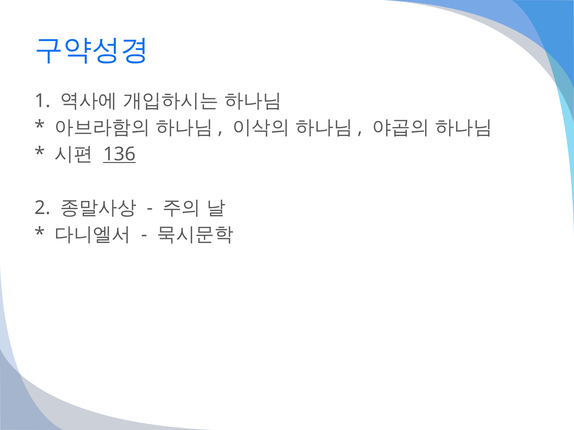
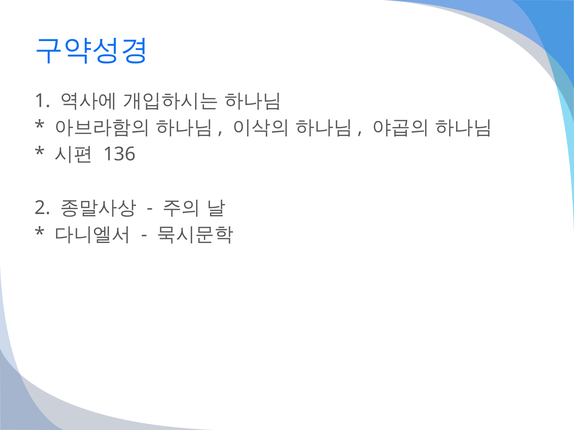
136 underline: present -> none (119, 154)
